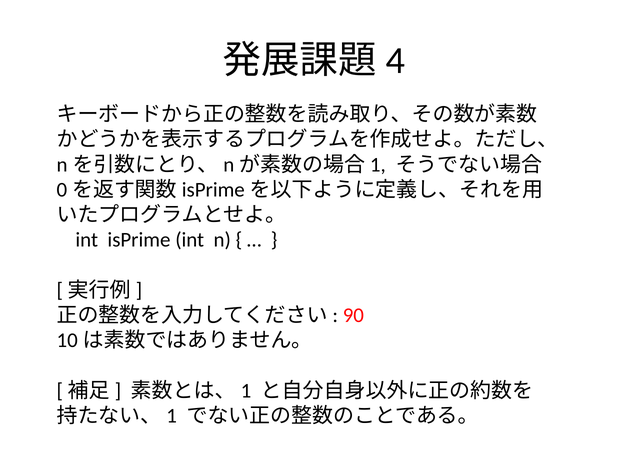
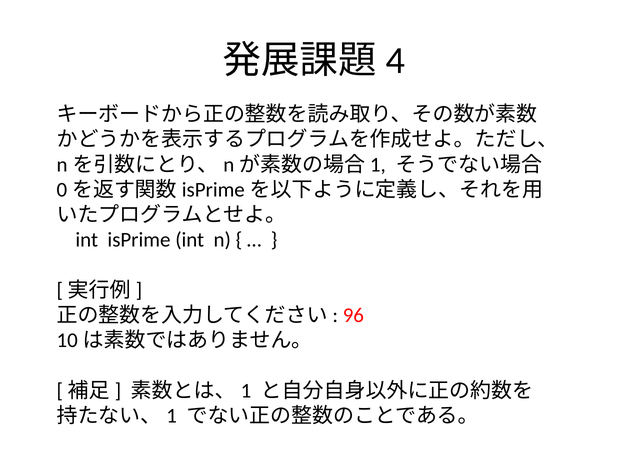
90: 90 -> 96 (353, 315)
